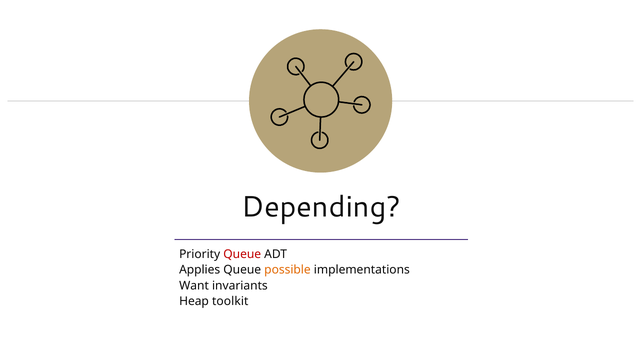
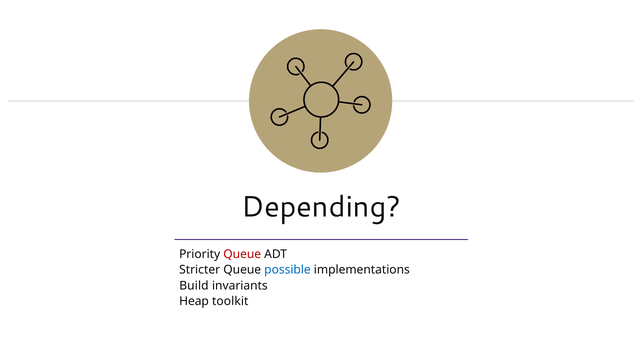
Applies: Applies -> Stricter (200, 270)
possible colour: orange -> blue (287, 270)
Want: Want -> Build (194, 285)
